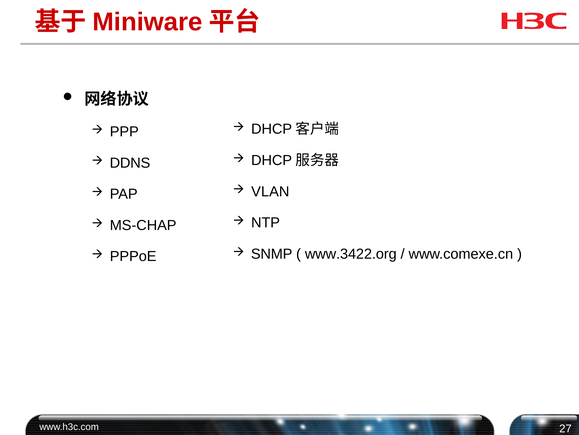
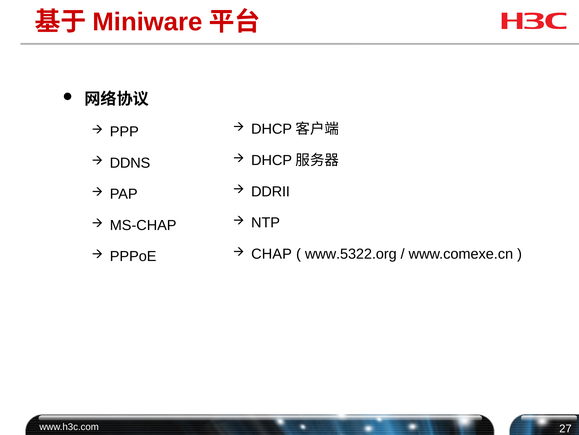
VLAN: VLAN -> DDRII (270, 191)
SNMP: SNMP -> CHAP (272, 254)
www.3422.org: www.3422.org -> www.5322.org (351, 254)
